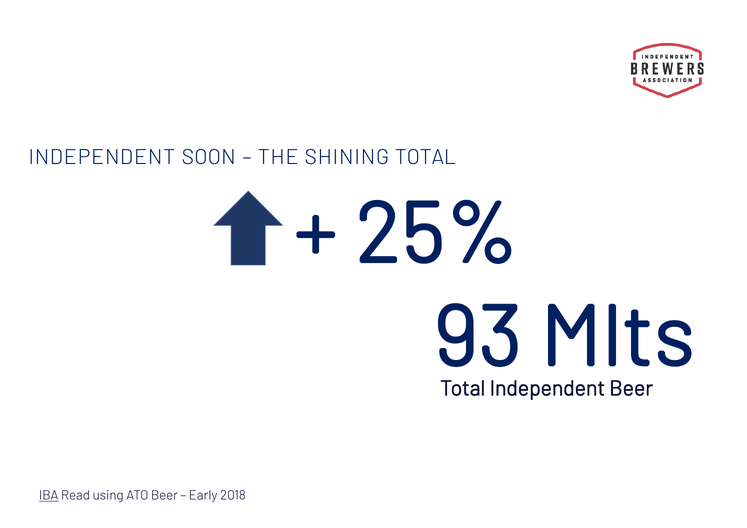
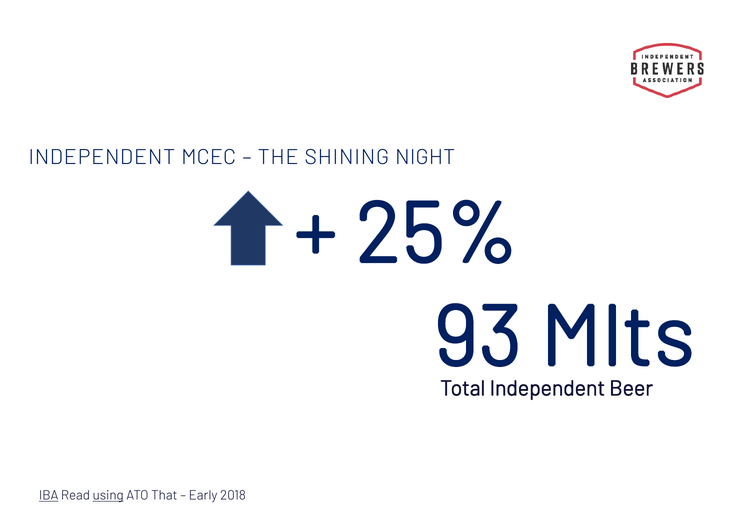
SOON: SOON -> MCEC (209, 157)
SHINING TOTAL: TOTAL -> NIGHT (425, 157)
using underline: none -> present (108, 496)
ATO Beer: Beer -> That (164, 496)
